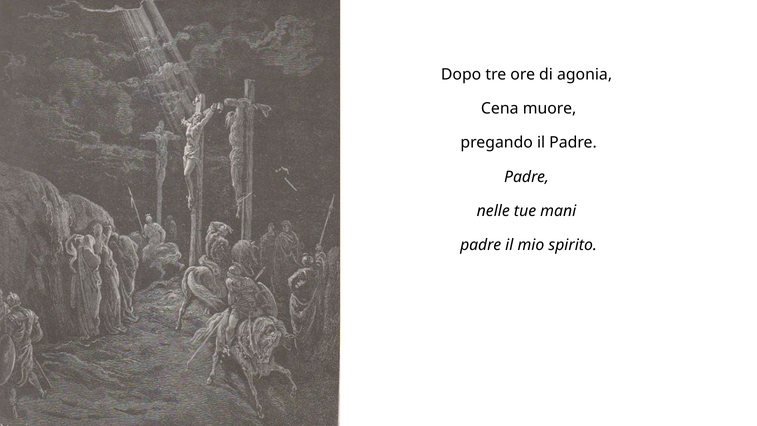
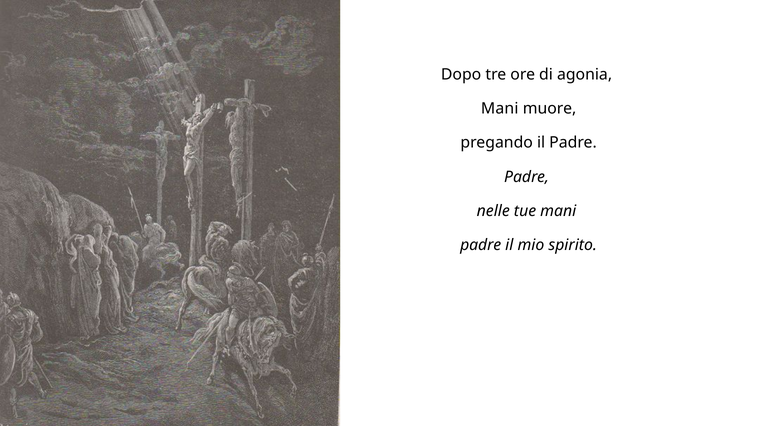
Cena: Cena -> Mani (500, 109)
